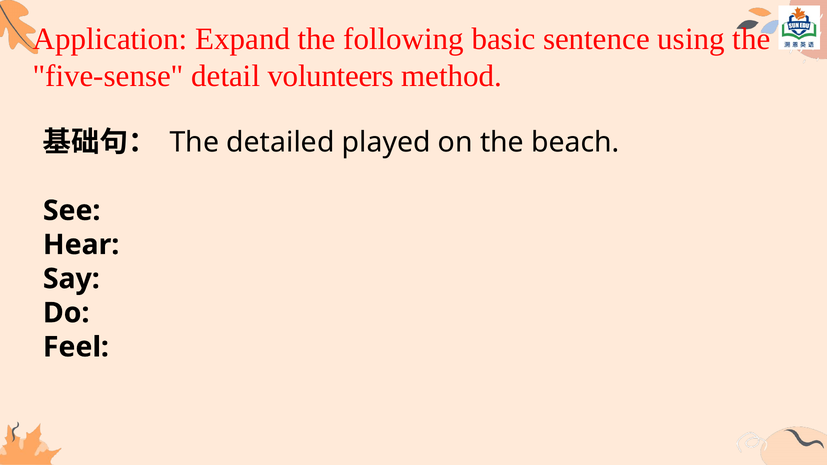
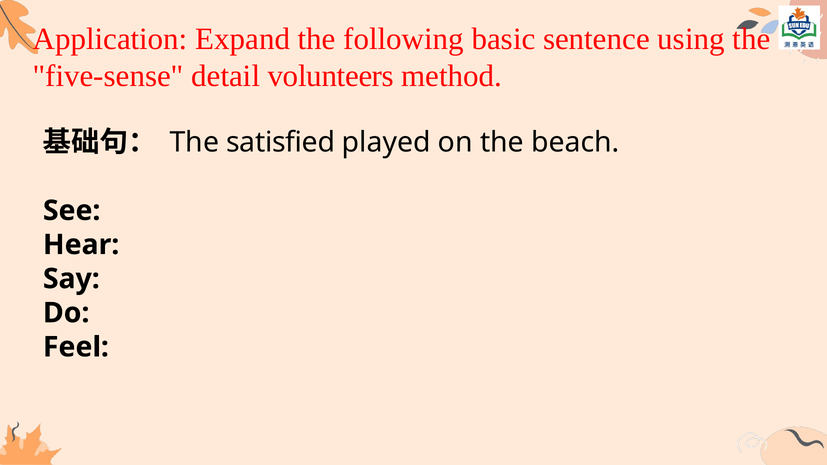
detailed: detailed -> satisfied (281, 142)
